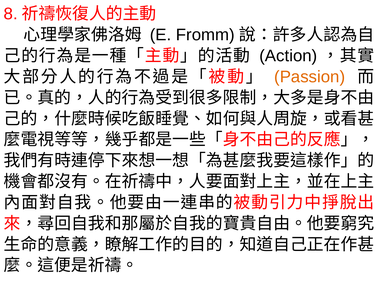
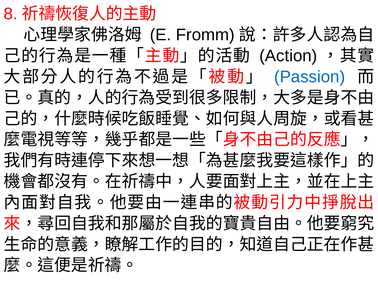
Passion colour: orange -> blue (310, 77)
